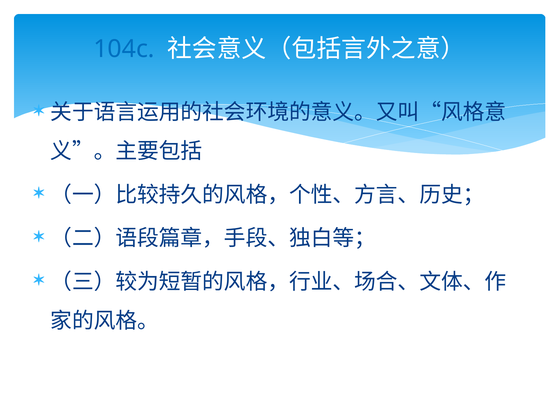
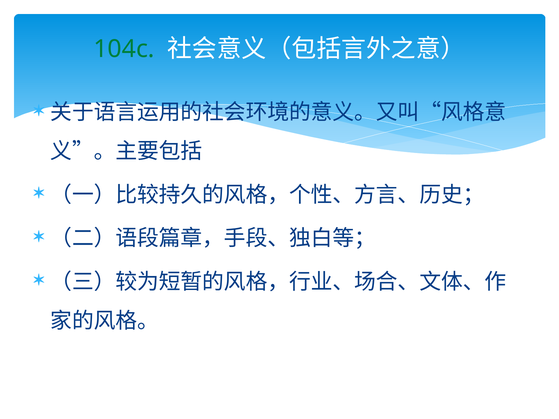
104c colour: blue -> green (124, 49)
